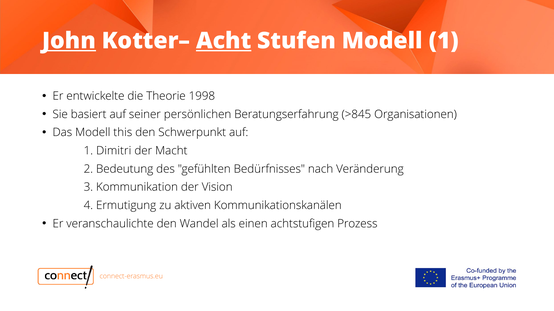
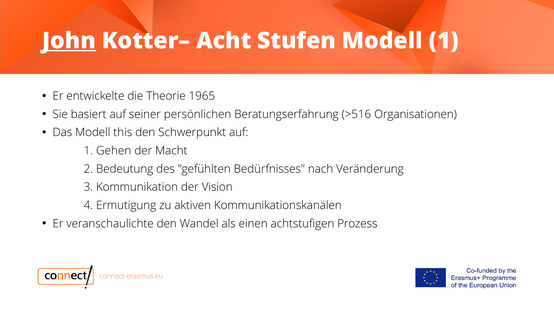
Acht underline: present -> none (224, 41)
1998: 1998 -> 1965 (202, 96)
>845: >845 -> >516 (356, 114)
Dimitri: Dimitri -> Gehen (114, 151)
